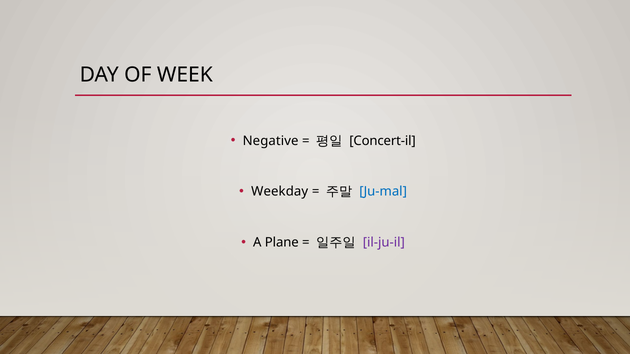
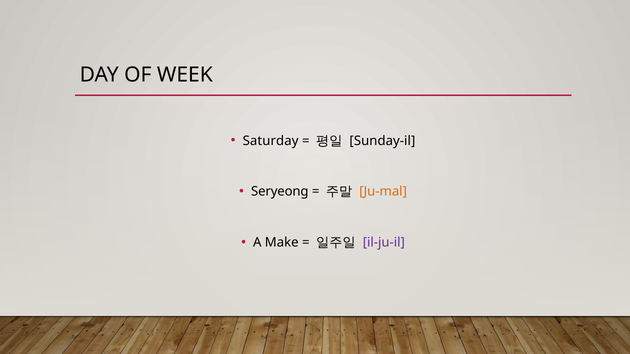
Negative: Negative -> Saturday (271, 141)
Concert-il: Concert-il -> Sunday-il (382, 141)
Weekday: Weekday -> Seryeong (280, 192)
Ju-mal colour: blue -> orange (383, 192)
Plane: Plane -> Make (282, 243)
